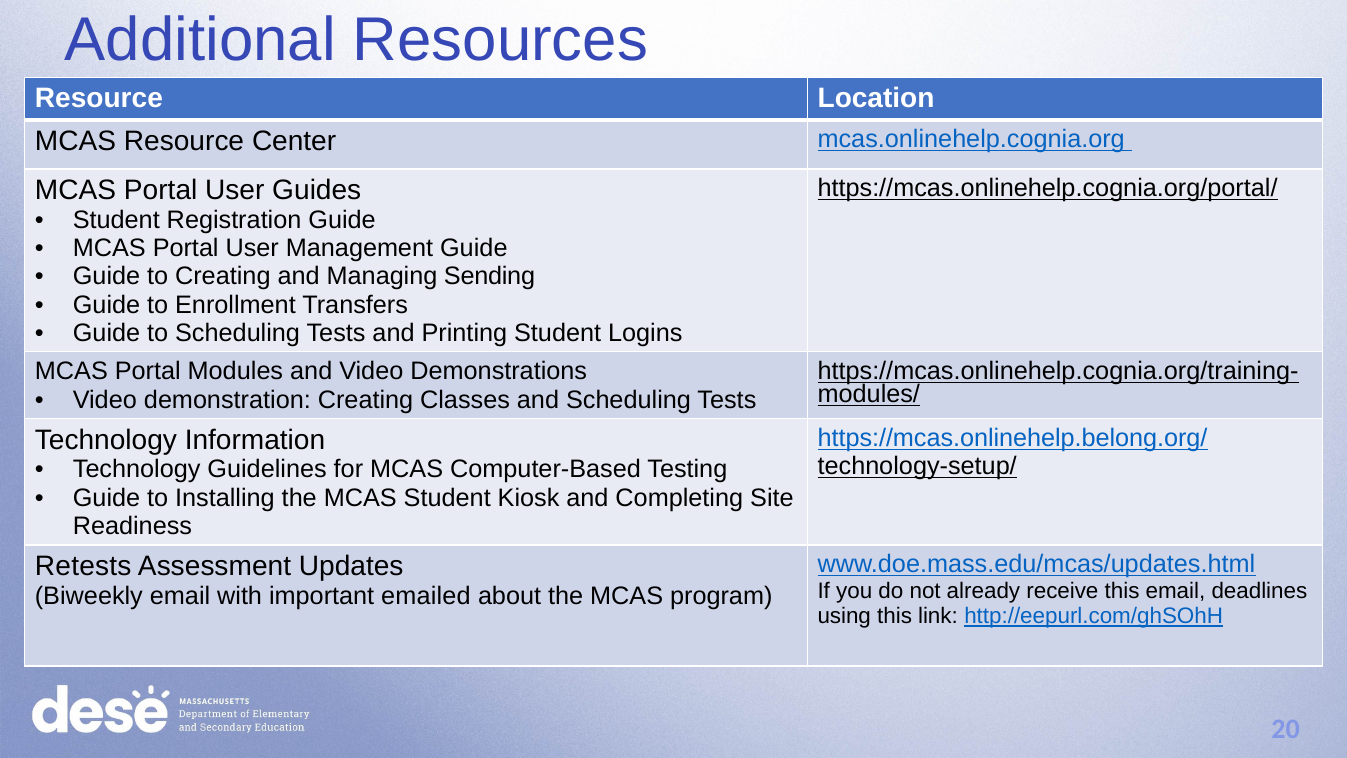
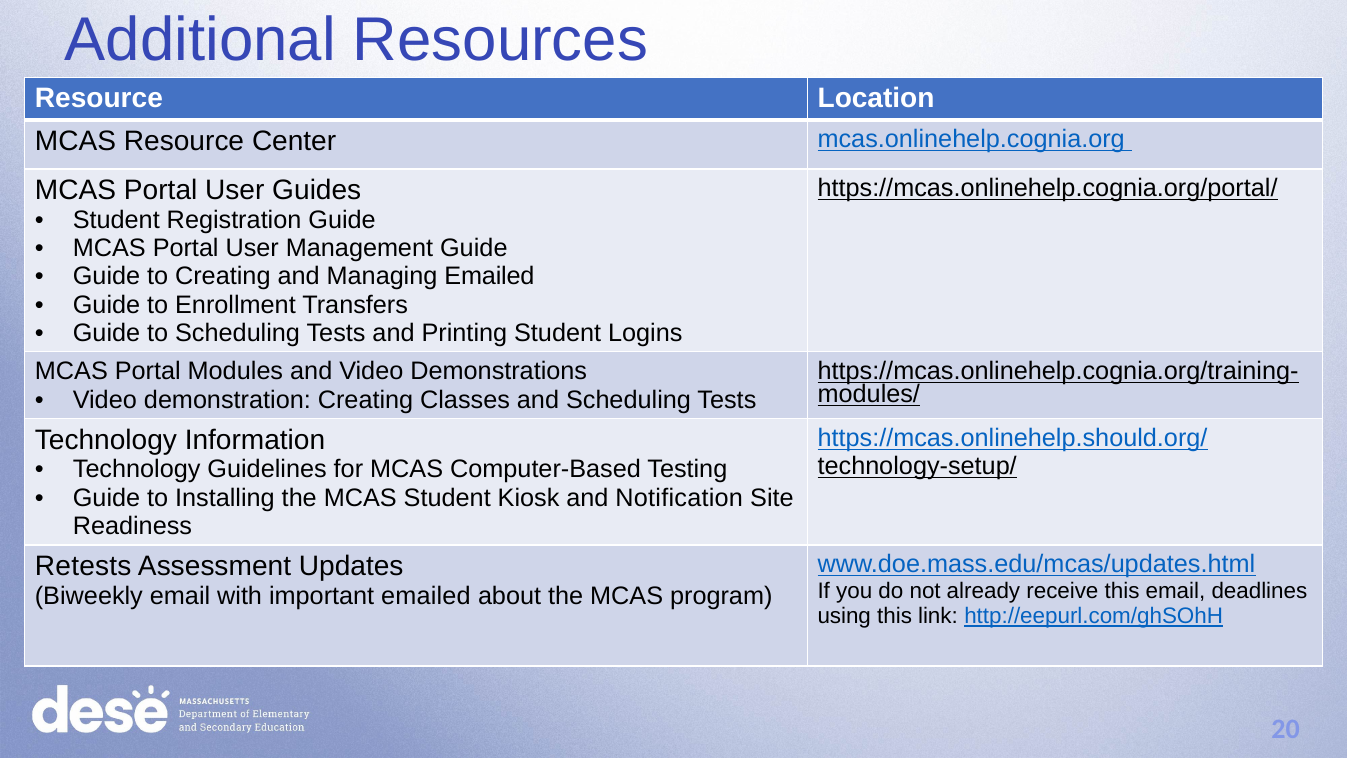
Managing Sending: Sending -> Emailed (489, 276)
https://mcas.onlinehelp.belong.org/: https://mcas.onlinehelp.belong.org/ -> https://mcas.onlinehelp.should.org/ (1013, 438)
Completing: Completing -> Notification (679, 498)
